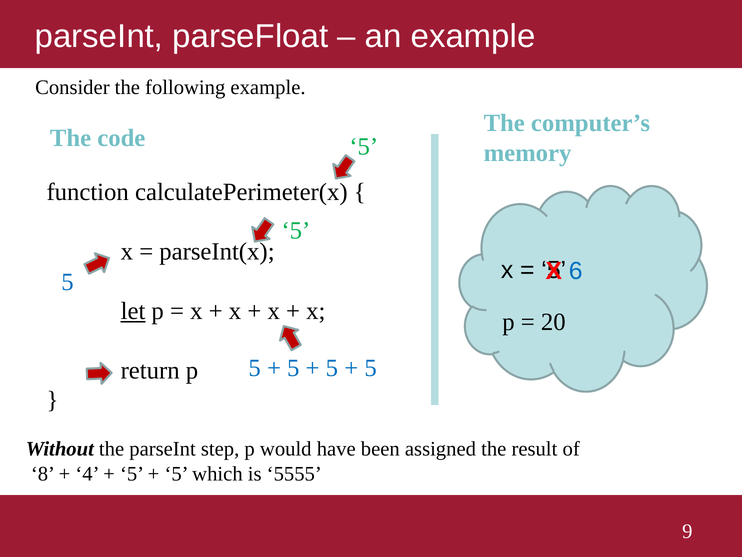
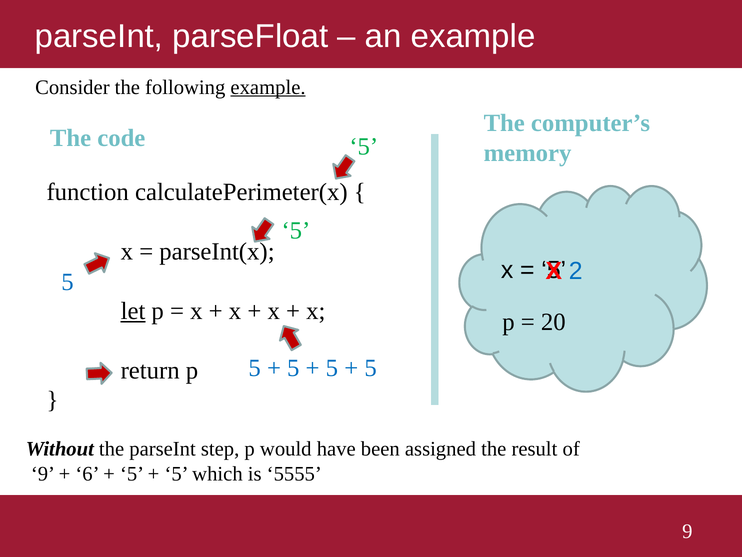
example underline: none -> present (268, 87)
6: 6 -> 2 (576, 271)
8: 8 -> 9 (43, 473)
4: 4 -> 6 (87, 473)
